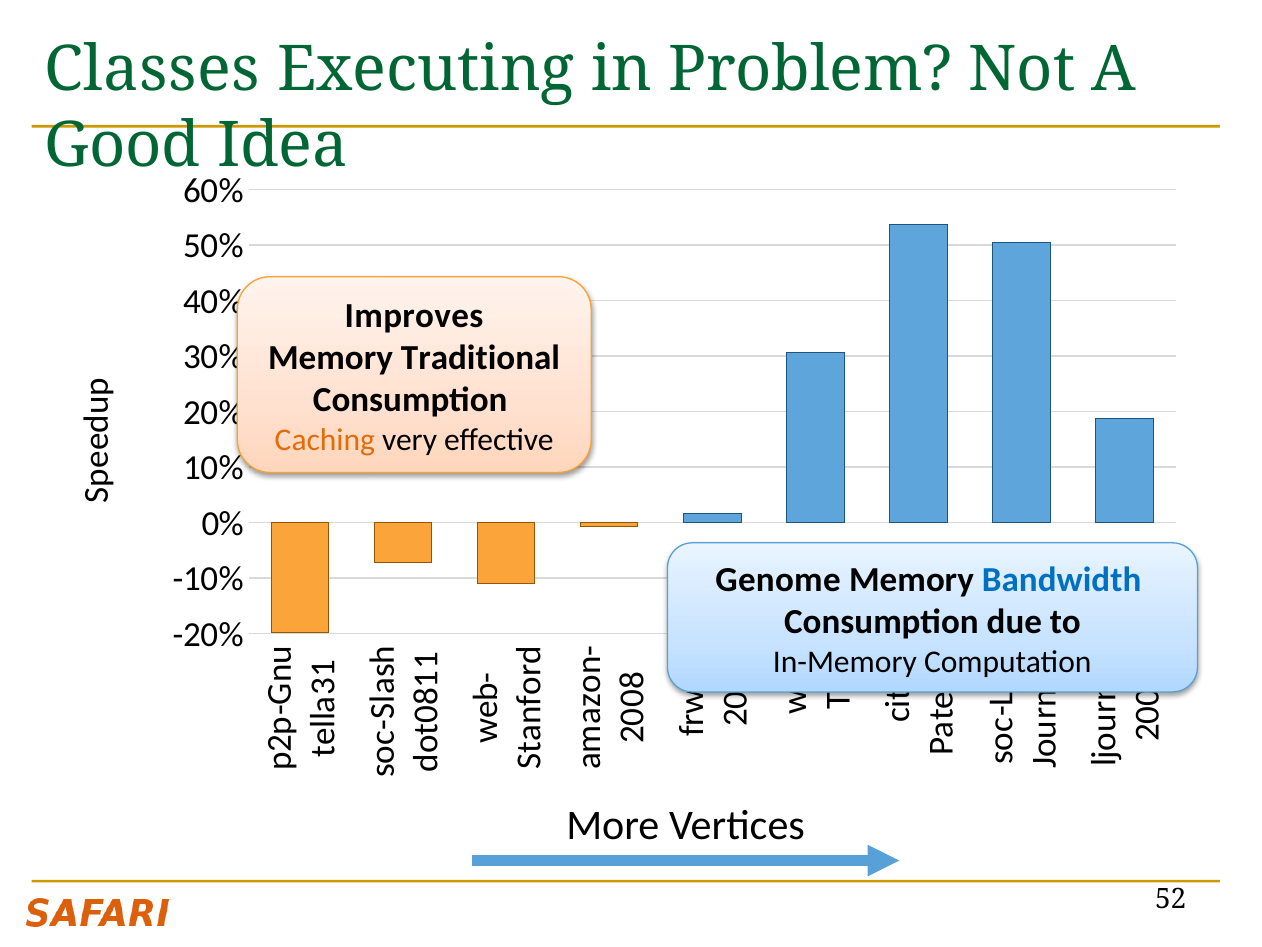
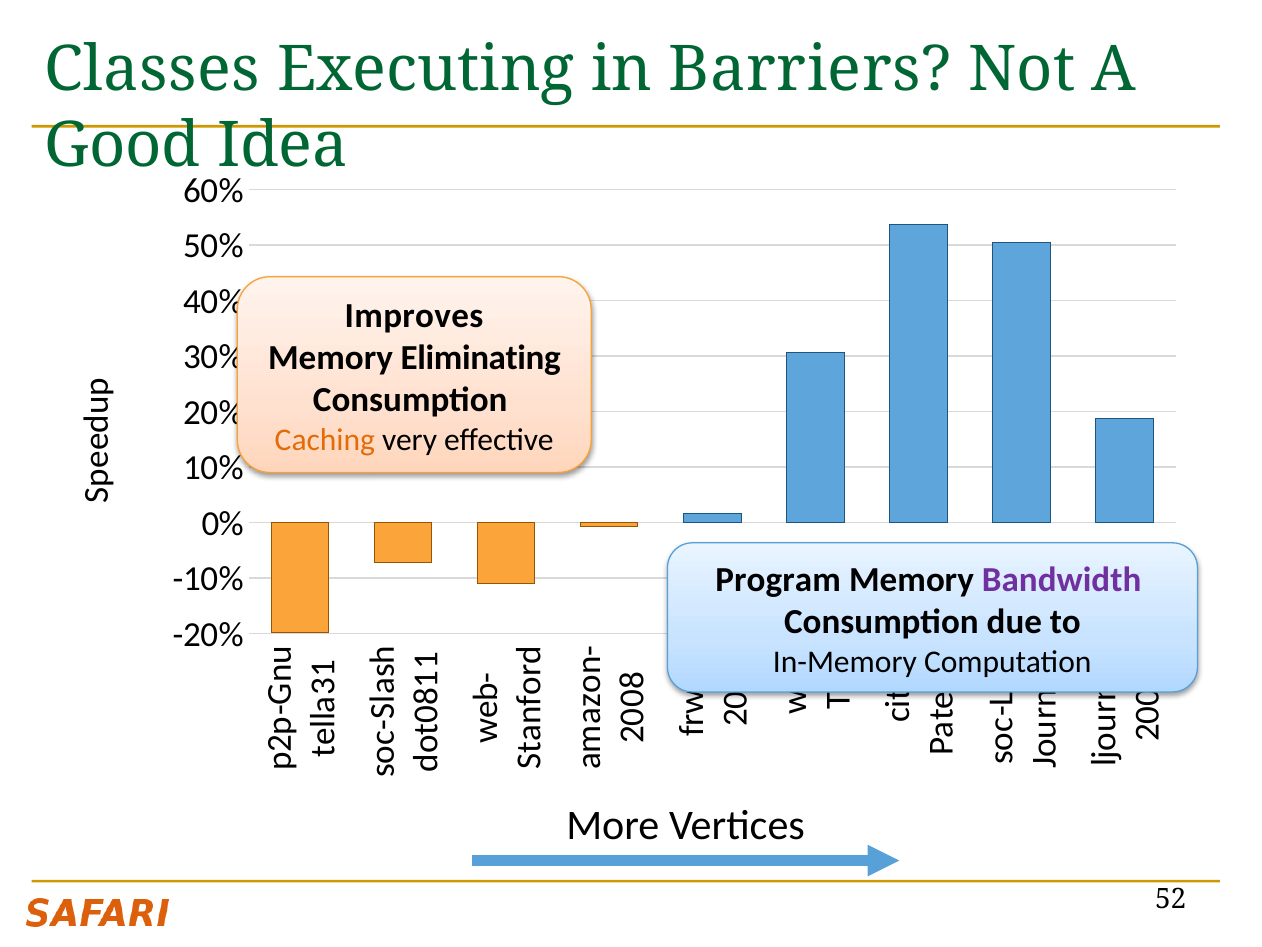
Problem: Problem -> Barriers (810, 70)
Traditional: Traditional -> Eliminating (481, 358)
Genome: Genome -> Program (778, 580)
Bandwidth colour: blue -> purple (1062, 580)
